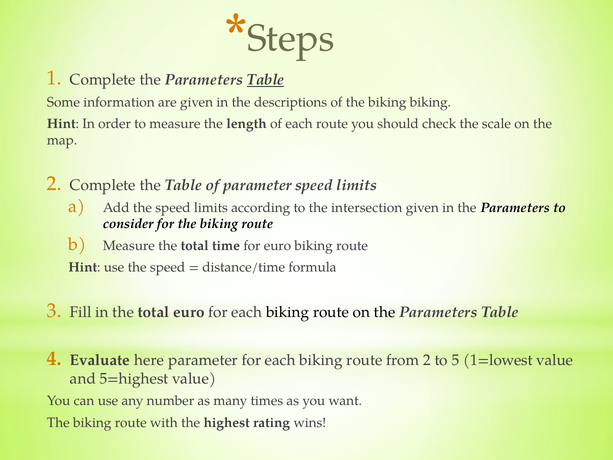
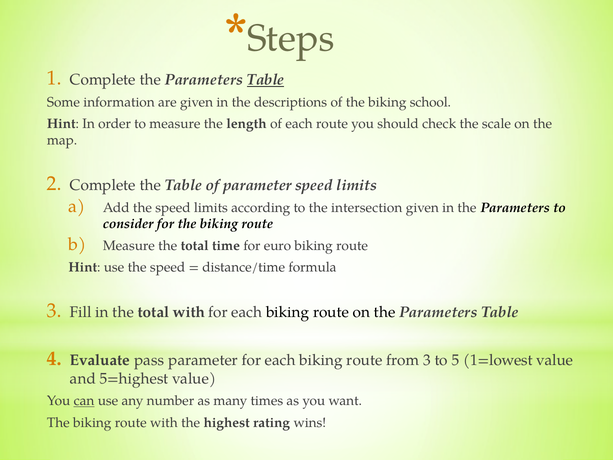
biking biking: biking -> school (430, 102)
total euro: euro -> with (189, 312)
here: here -> pass (149, 360)
from 2: 2 -> 3 (427, 360)
can underline: none -> present (84, 401)
